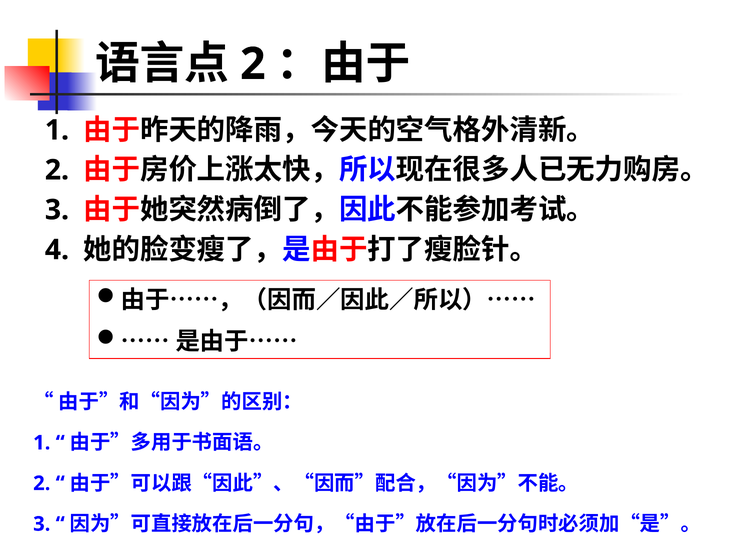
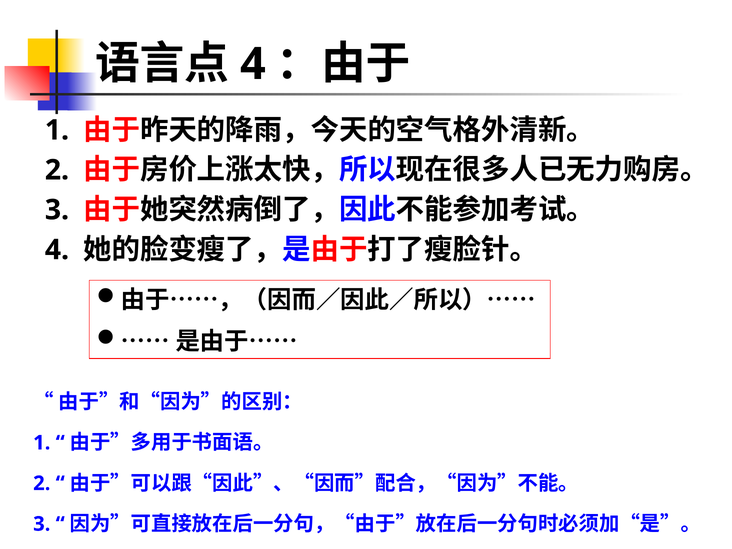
2: 2 -> 4 (253, 64)
